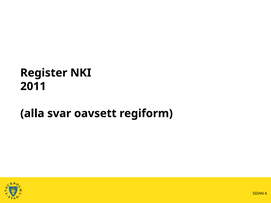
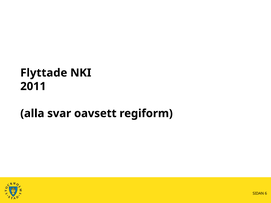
Register: Register -> Flyttade (44, 73)
